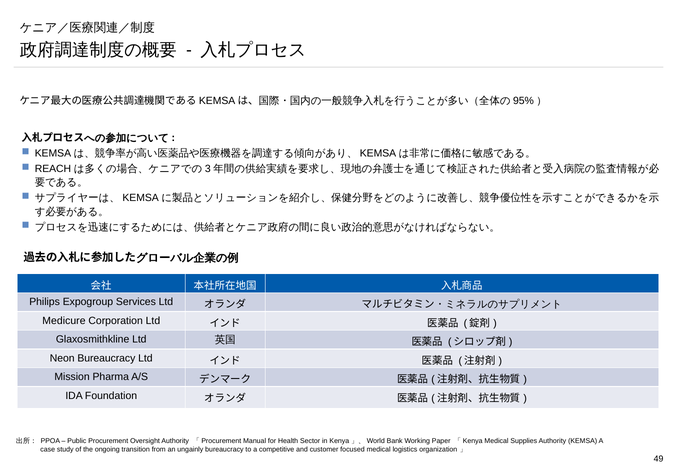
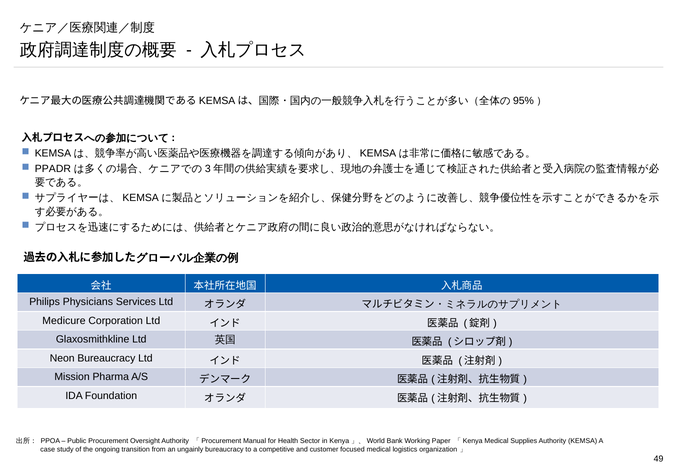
REACH: REACH -> PPADR (53, 169)
Expogroup: Expogroup -> Physicians (88, 302)
